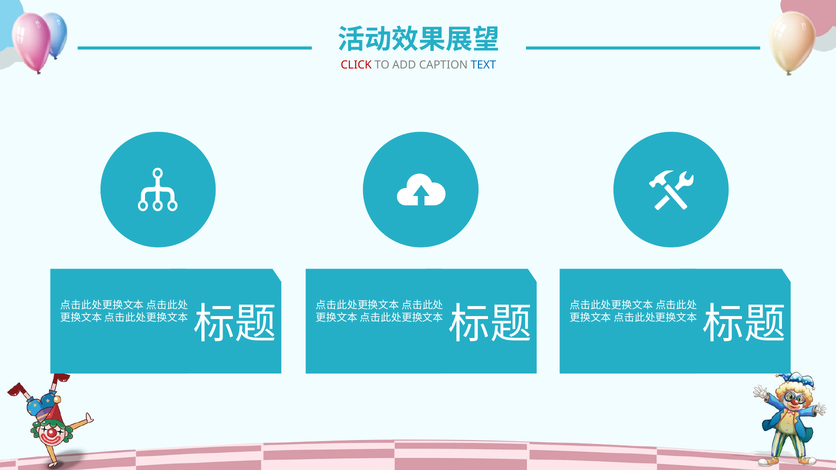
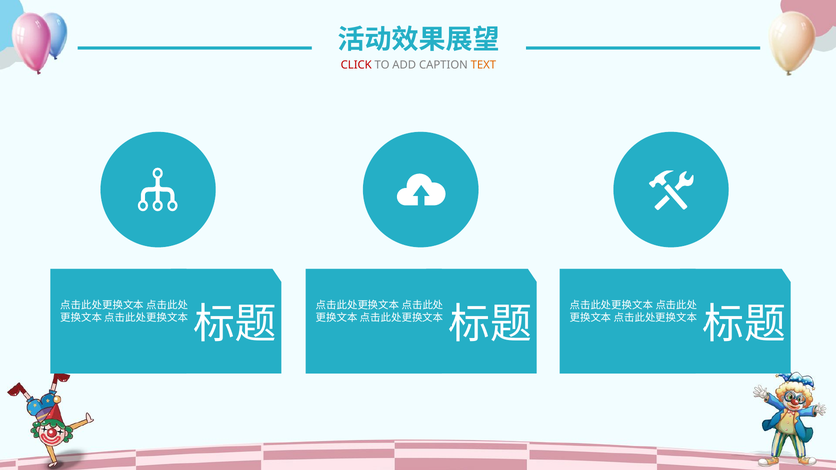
TEXT colour: blue -> orange (483, 65)
